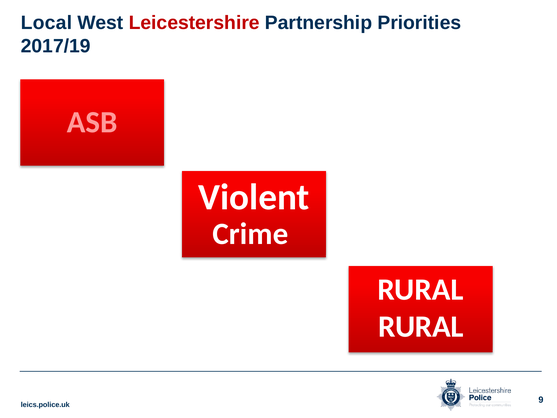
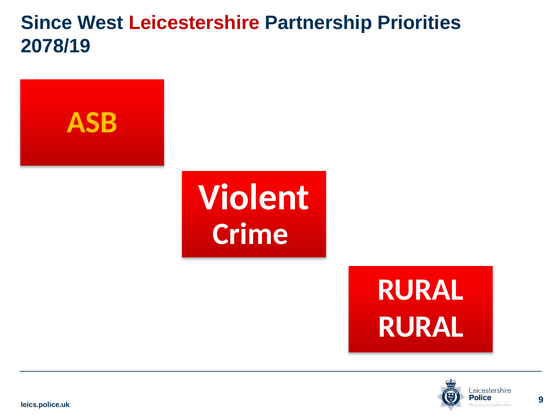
Local: Local -> Since (47, 23)
2017/19: 2017/19 -> 2078/19 (56, 46)
ASB colour: pink -> yellow (92, 122)
